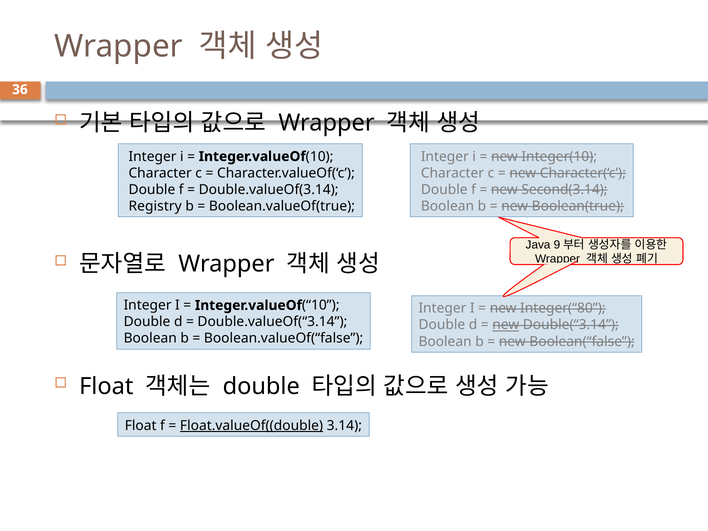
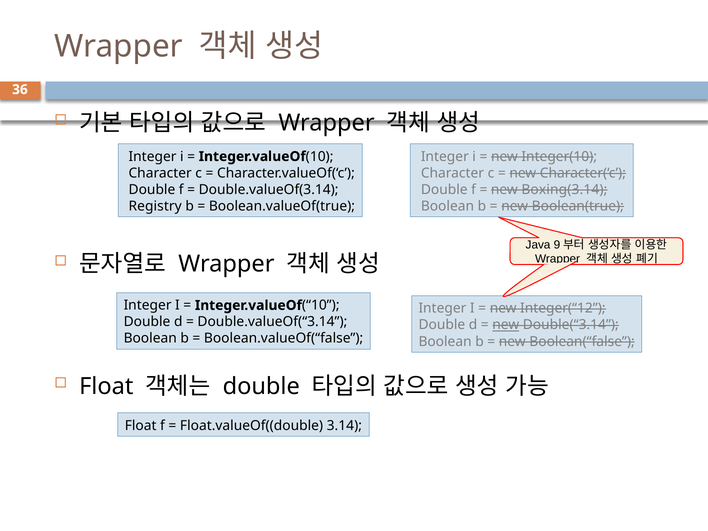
Second(3.14: Second(3.14 -> Boxing(3.14 (564, 190)
Integer(“80: Integer(“80 -> Integer(“12 (563, 308)
Float.valueOf((double underline: present -> none (252, 426)
